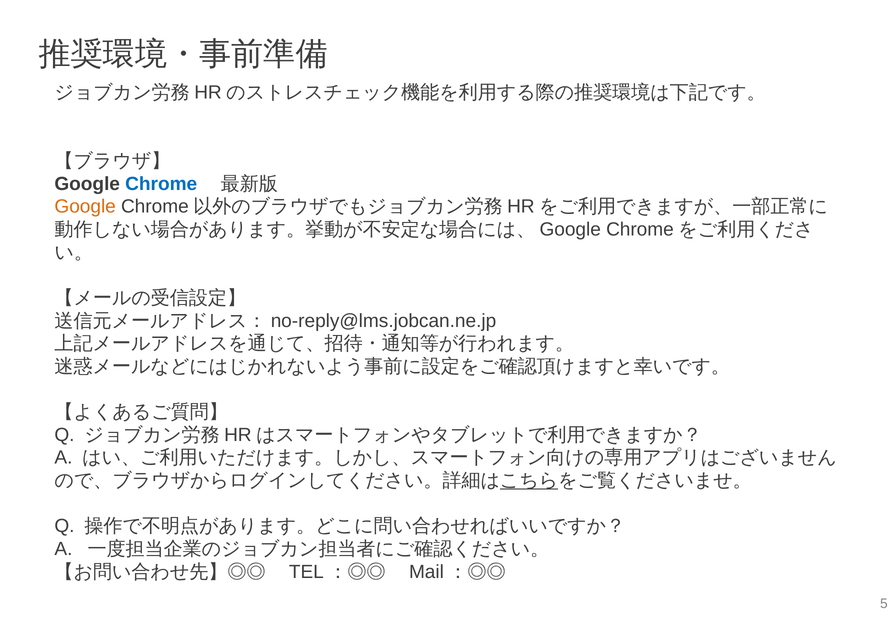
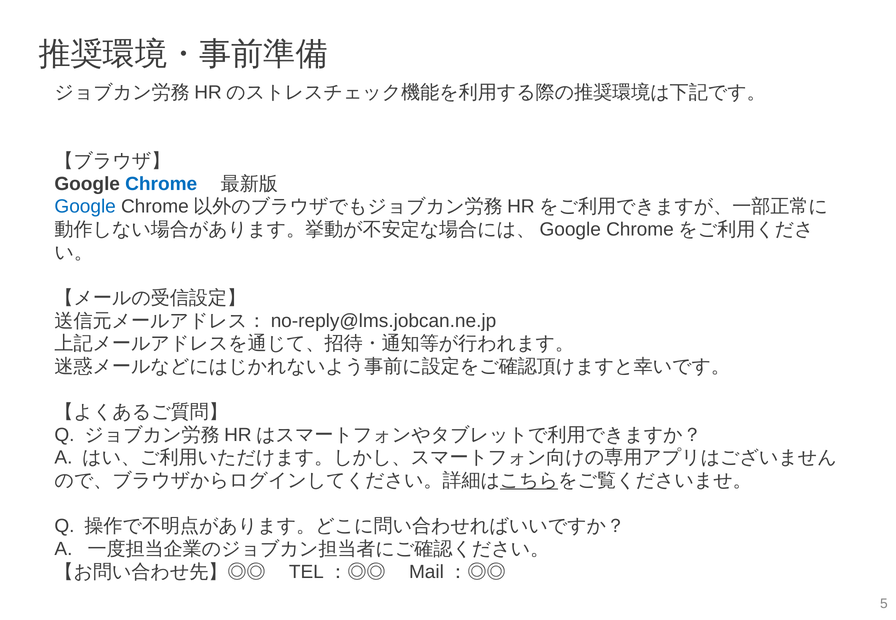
Google colour: orange -> blue (85, 207)
